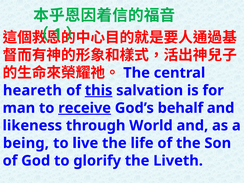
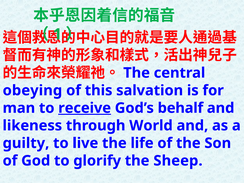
heareth: heareth -> obeying (32, 90)
this underline: present -> none (99, 90)
being: being -> guilty (26, 143)
Liveth: Liveth -> Sheep (178, 161)
